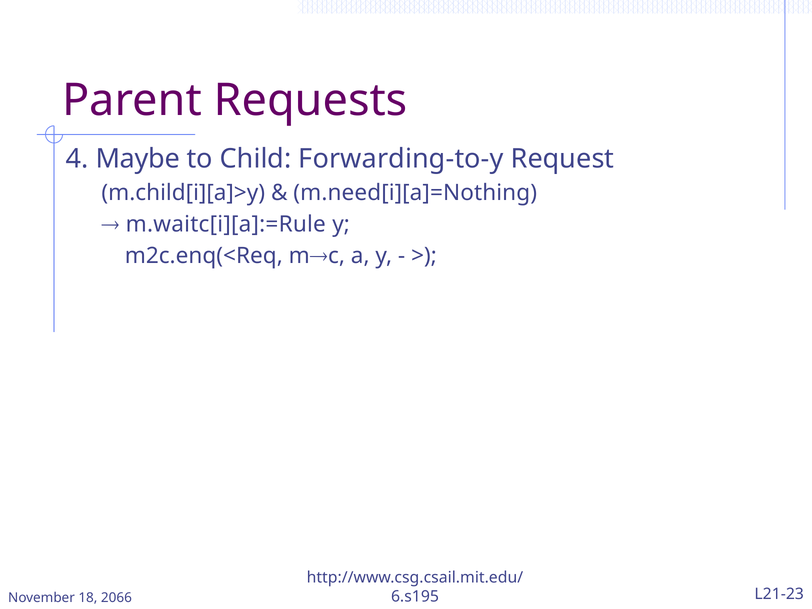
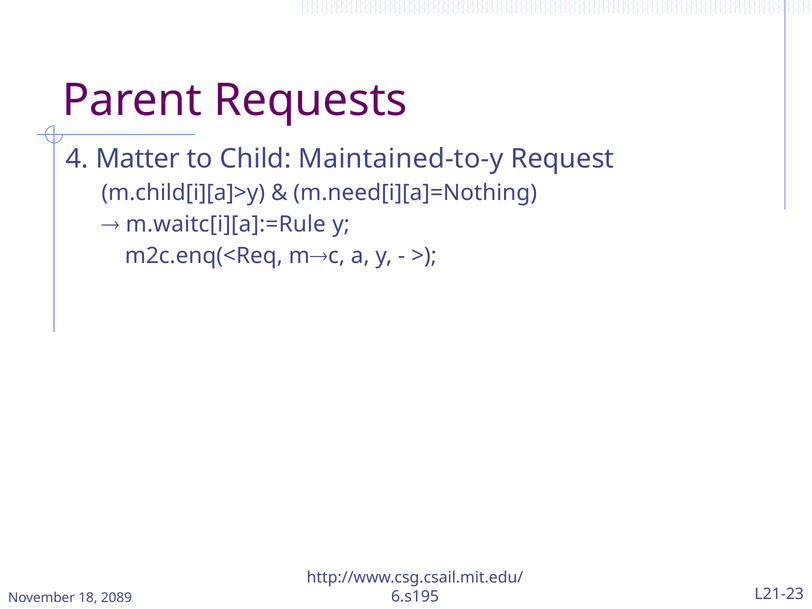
Maybe: Maybe -> Matter (138, 159)
Forwarding-to-y: Forwarding-to-y -> Maintained-to-y (401, 159)
2066: 2066 -> 2089 (116, 598)
